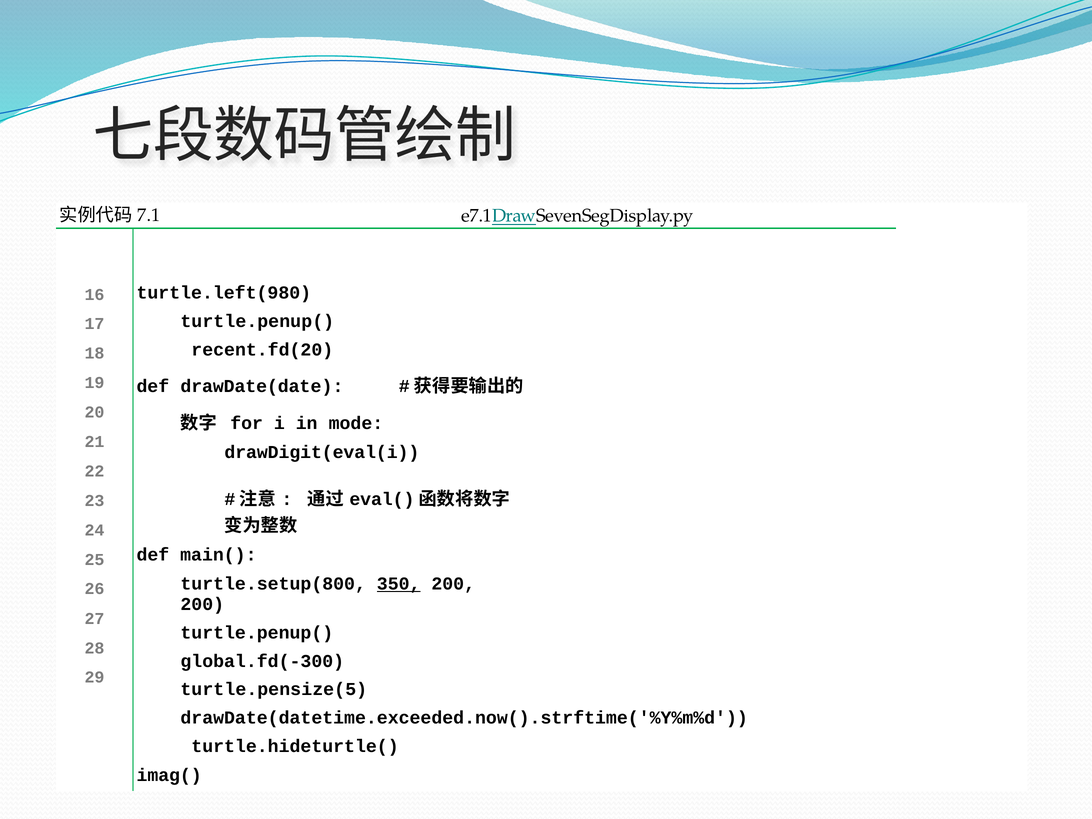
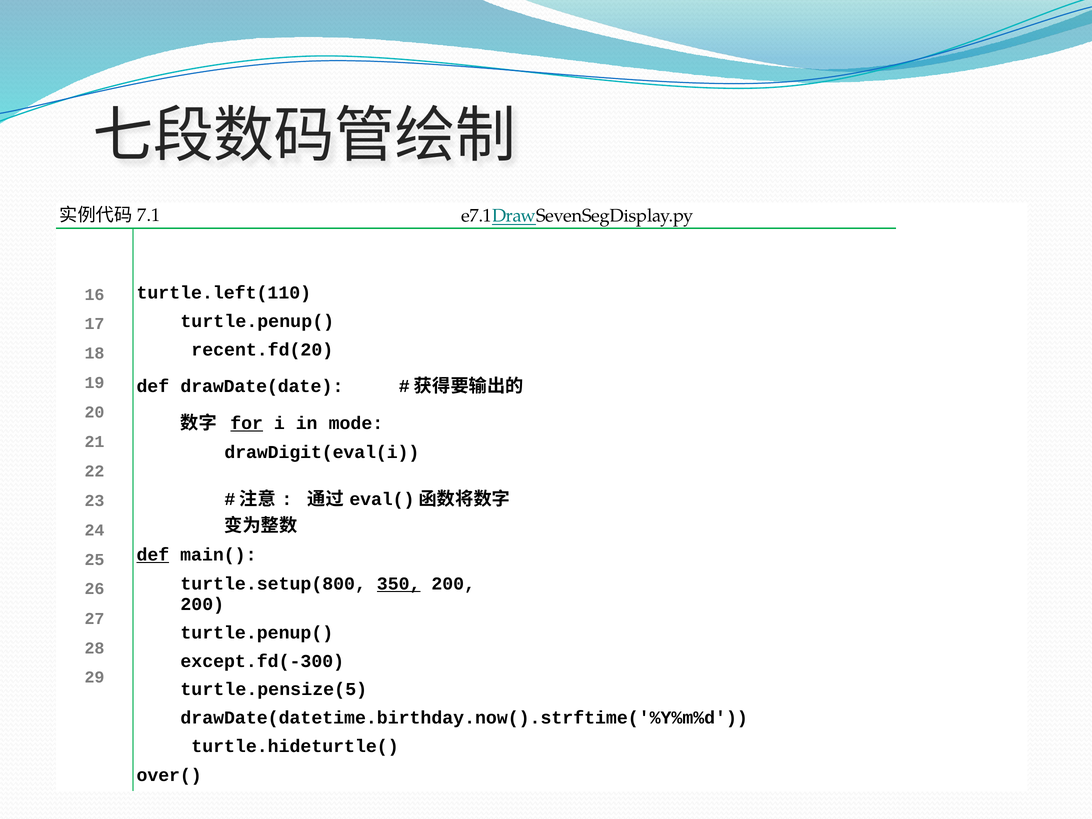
turtle.left(980: turtle.left(980 -> turtle.left(110 (224, 293)
for underline: none -> present (247, 423)
def underline: none -> present (153, 555)
global.fd(-300: global.fd(-300 -> except.fd(-300 (262, 661)
drawDate(datetime.exceeded.now().strftime('%Y%m%d: drawDate(datetime.exceeded.now().strftime('%Y%m%d -> drawDate(datetime.birthday.now().strftime('%Y%m%d (464, 718)
imag(: imag( -> over( (169, 775)
